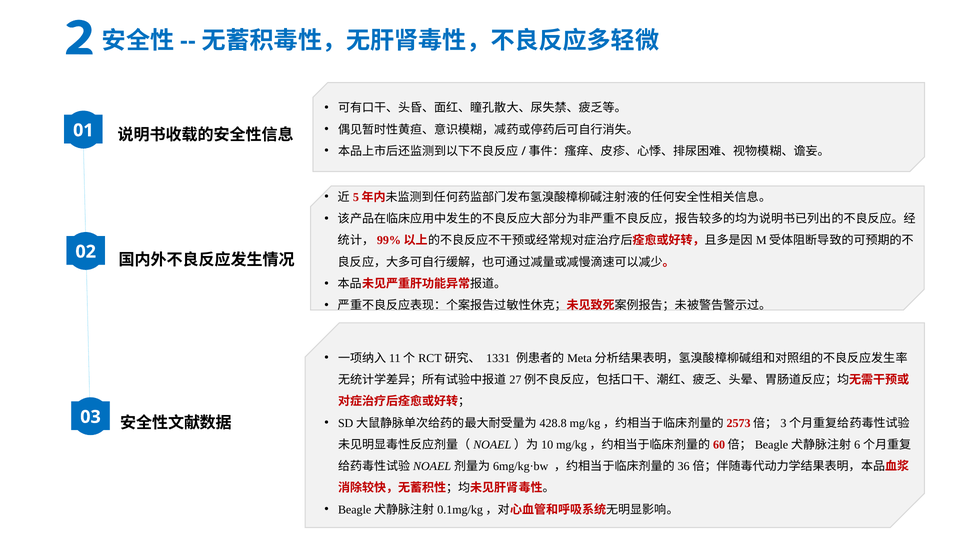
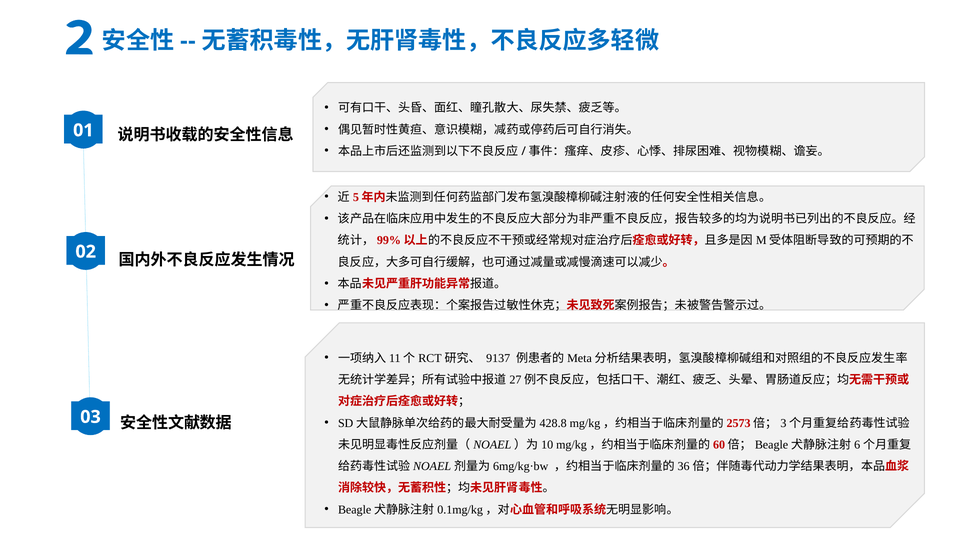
1331: 1331 -> 9137 (498, 359)
